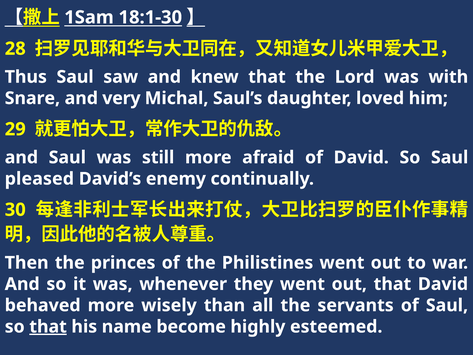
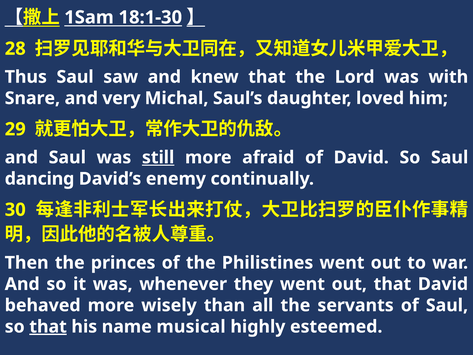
still underline: none -> present (158, 157)
pleased: pleased -> dancing (40, 179)
become: become -> musical (191, 326)
